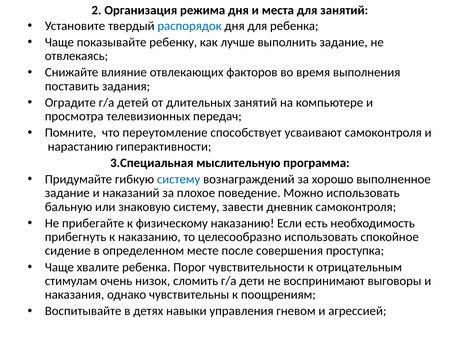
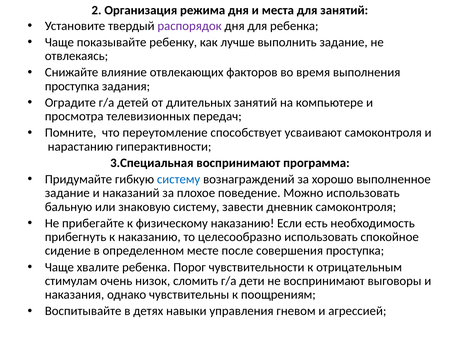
распорядок colour: blue -> purple (190, 26)
поставить: поставить -> проступка (72, 86)
3.Специальная мыслительную: мыслительную -> воспринимают (238, 163)
